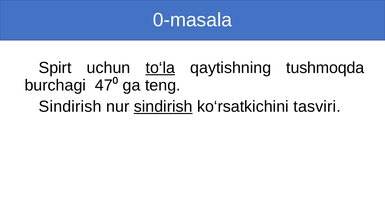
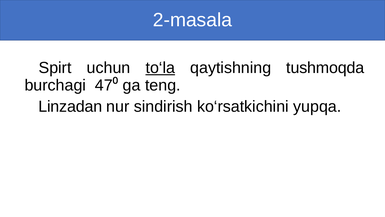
0-masala: 0-masala -> 2-masala (192, 20)
Sindirish: Sindirish -> Linzadan (70, 106)
sindirish underline: present -> none (163, 106)
tasviri: tasviri -> yupqa (317, 106)
